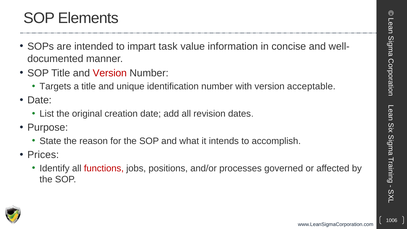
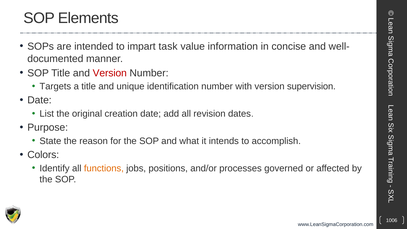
acceptable: acceptable -> supervision (311, 86)
Prices: Prices -> Colors (43, 155)
functions colour: red -> orange (104, 168)
